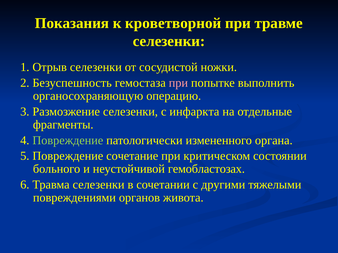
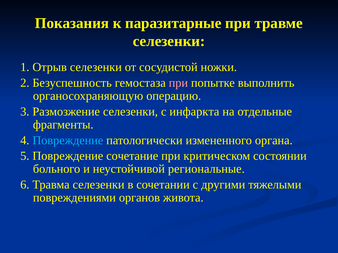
кроветворной: кроветворной -> паразитарные (173, 23)
Повреждение colour: light green -> light blue (68, 141)
гемобластозах: гемобластозах -> региональные (206, 169)
